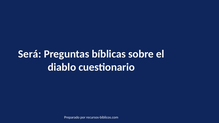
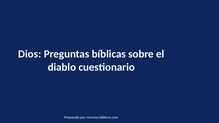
Será: Será -> Dios (30, 54)
